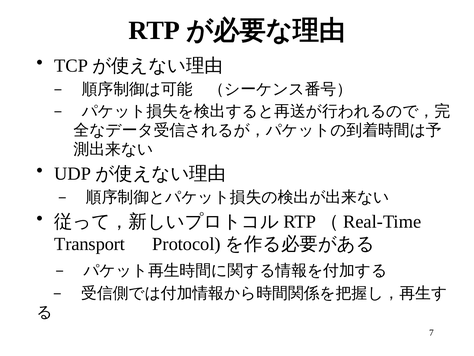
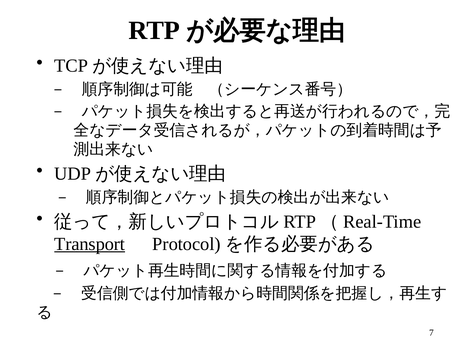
Transport underline: none -> present (90, 244)
